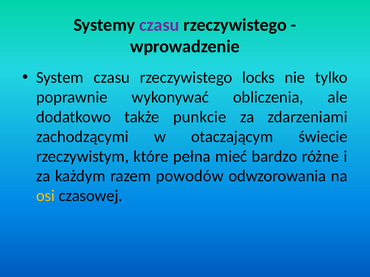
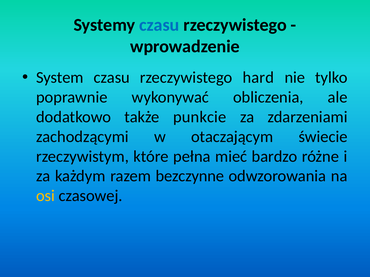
czasu colour: purple -> blue (159, 25)
locks: locks -> hard (258, 78)
powodów: powodów -> bezczynne (190, 176)
